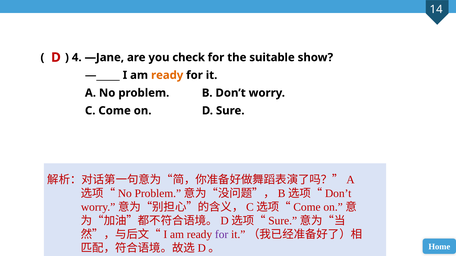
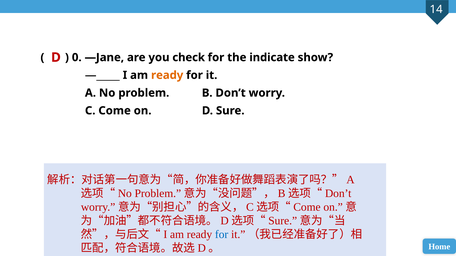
4: 4 -> 0 (77, 58)
suitable: suitable -> indicate (272, 58)
for colour: purple -> blue (222, 235)
